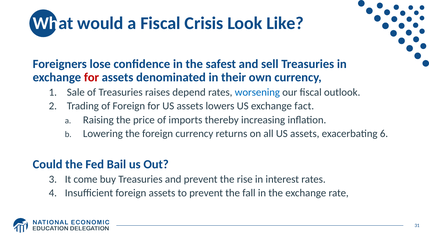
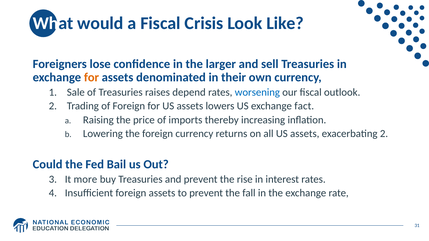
safest: safest -> larger (221, 64)
for colour: red -> orange (91, 78)
exacerbating 6: 6 -> 2 (384, 134)
come: come -> more (85, 179)
